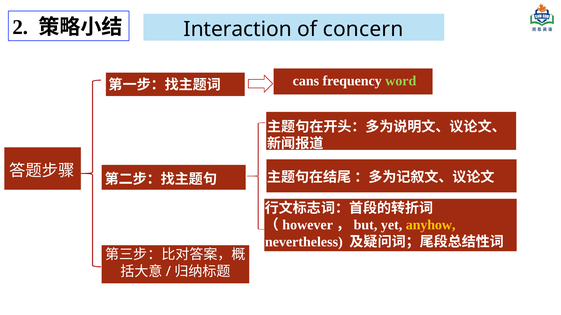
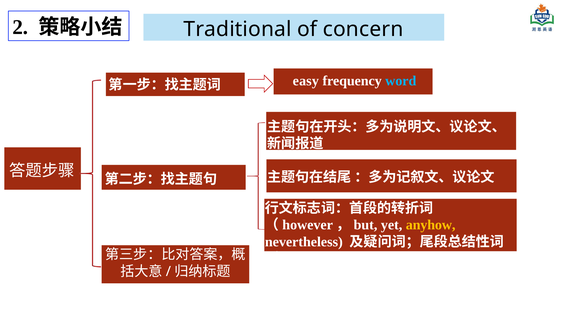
Interaction: Interaction -> Traditional (238, 29)
cans: cans -> easy (306, 81)
word colour: light green -> light blue (401, 81)
